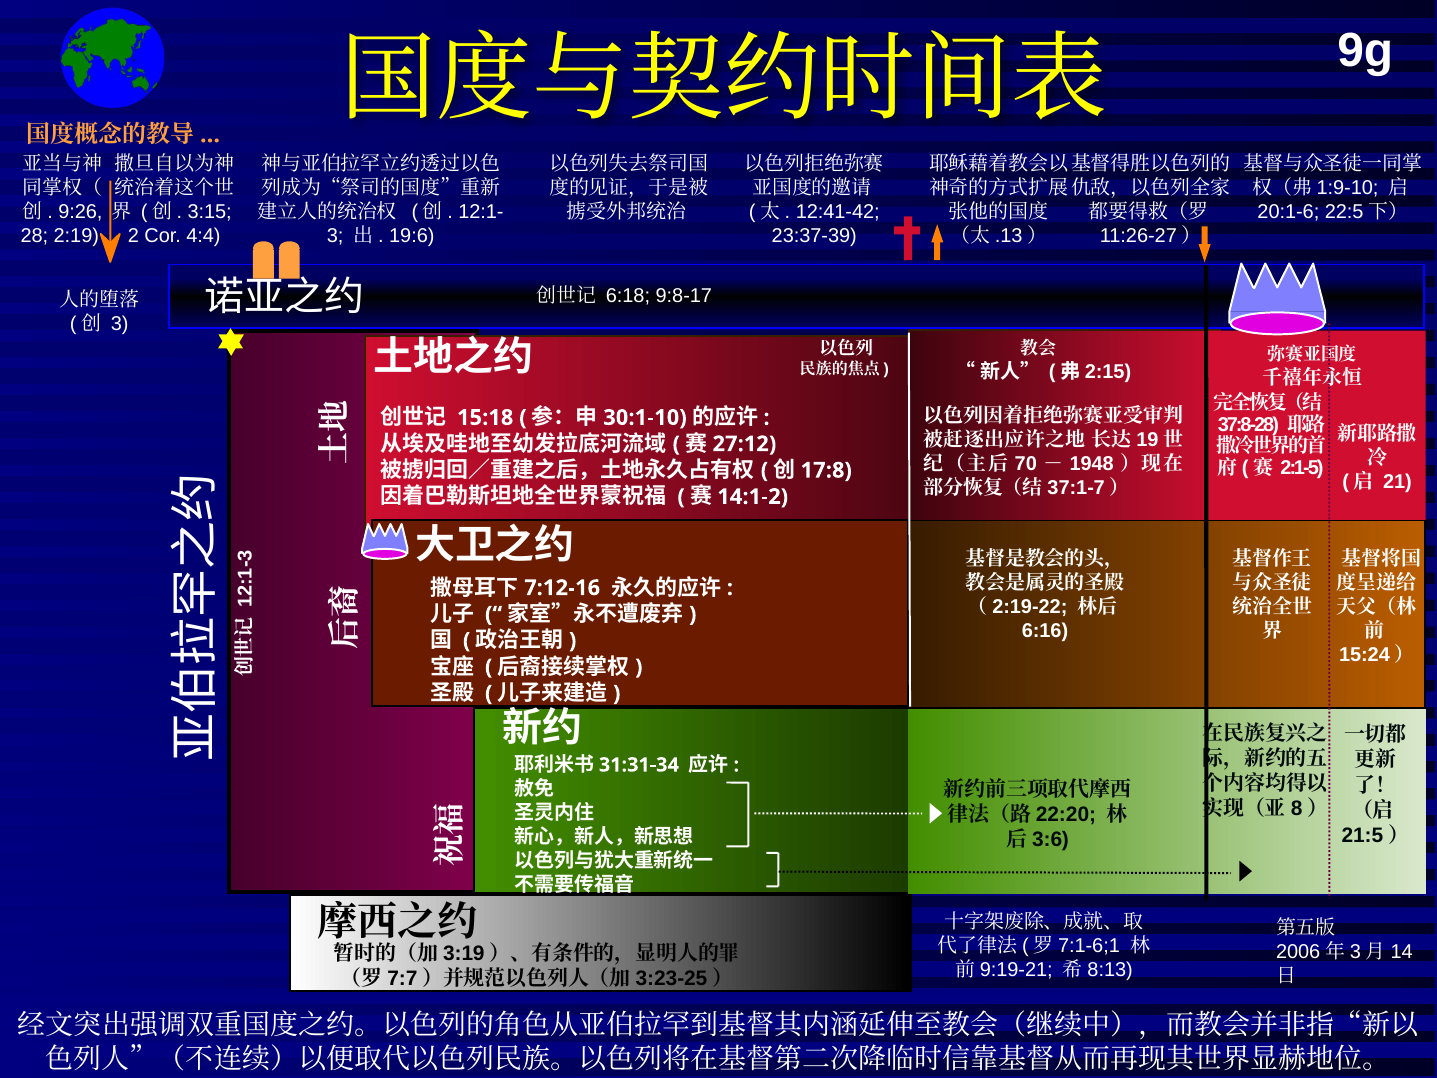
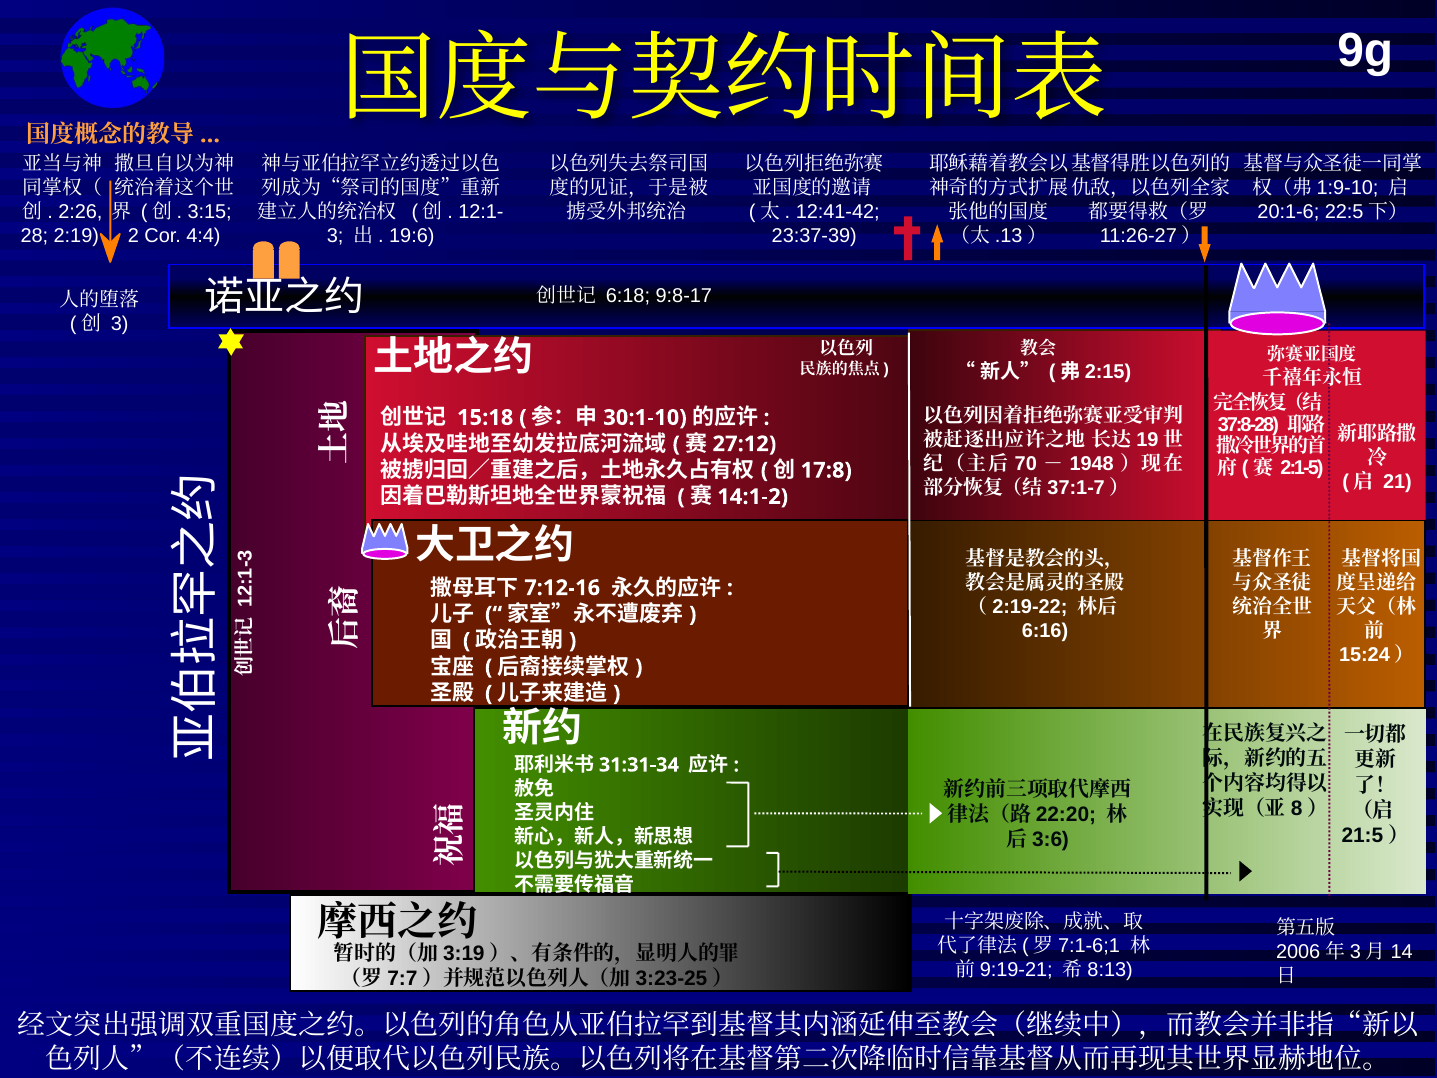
9:26: 9:26 -> 2:26 (80, 212)
